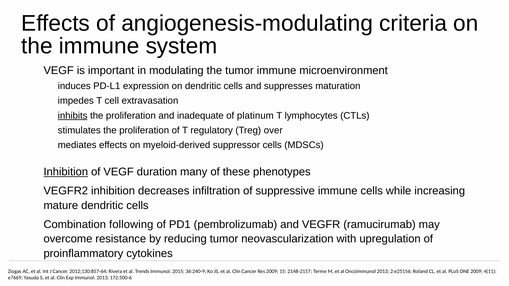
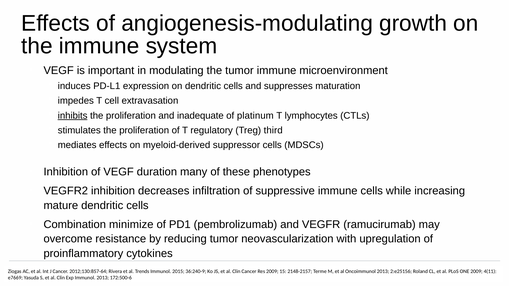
criteria: criteria -> growth (413, 23)
over: over -> third (273, 130)
Inhibition underline: present -> none (66, 172)
following: following -> minimize (131, 225)
